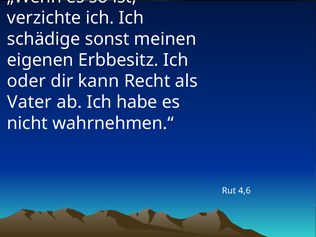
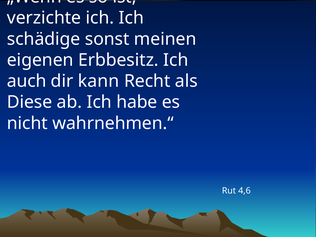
oder: oder -> auch (27, 81)
Vater: Vater -> Diese (30, 102)
